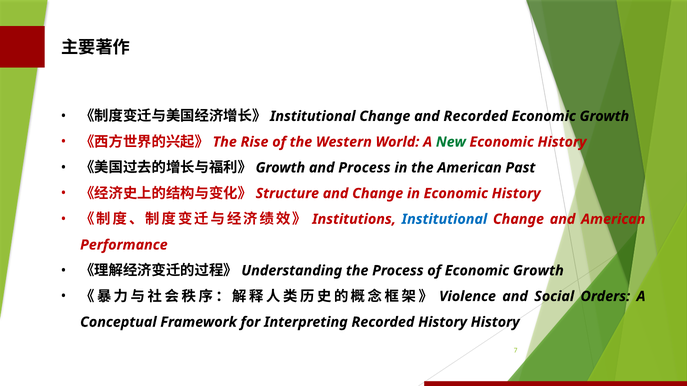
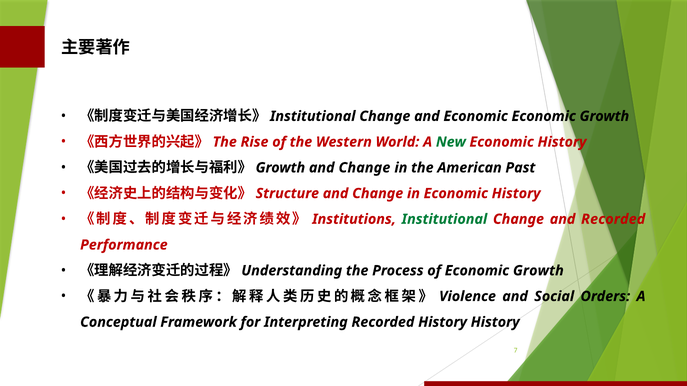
and Recorded: Recorded -> Economic (476, 116)
Growth and Process: Process -> Change (364, 168)
Institutional colour: blue -> green (444, 219)
and American: American -> Recorded (613, 219)
